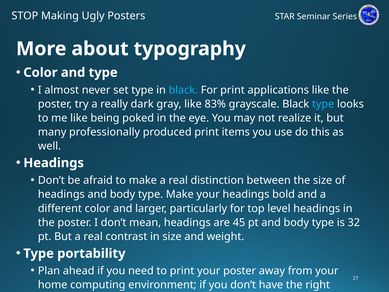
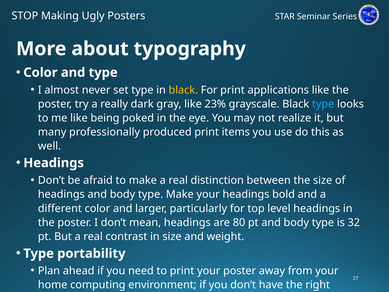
black colour: light blue -> yellow (183, 90)
83%: 83% -> 23% (215, 104)
45: 45 -> 80 (239, 222)
